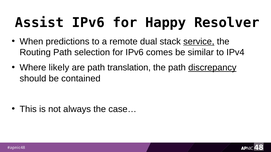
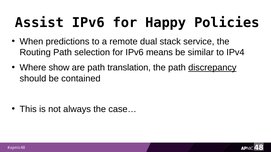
Resolver: Resolver -> Policies (227, 23)
service underline: present -> none (199, 42)
comes: comes -> means (159, 52)
likely: likely -> show (59, 68)
